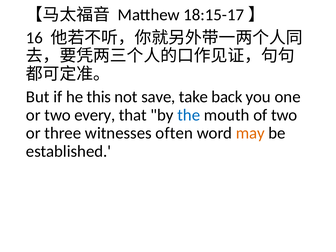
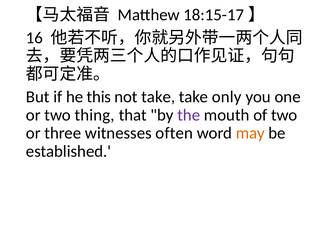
not save: save -> take (158, 97)
back: back -> only (227, 97)
every: every -> thing (95, 115)
the colour: blue -> purple (189, 115)
